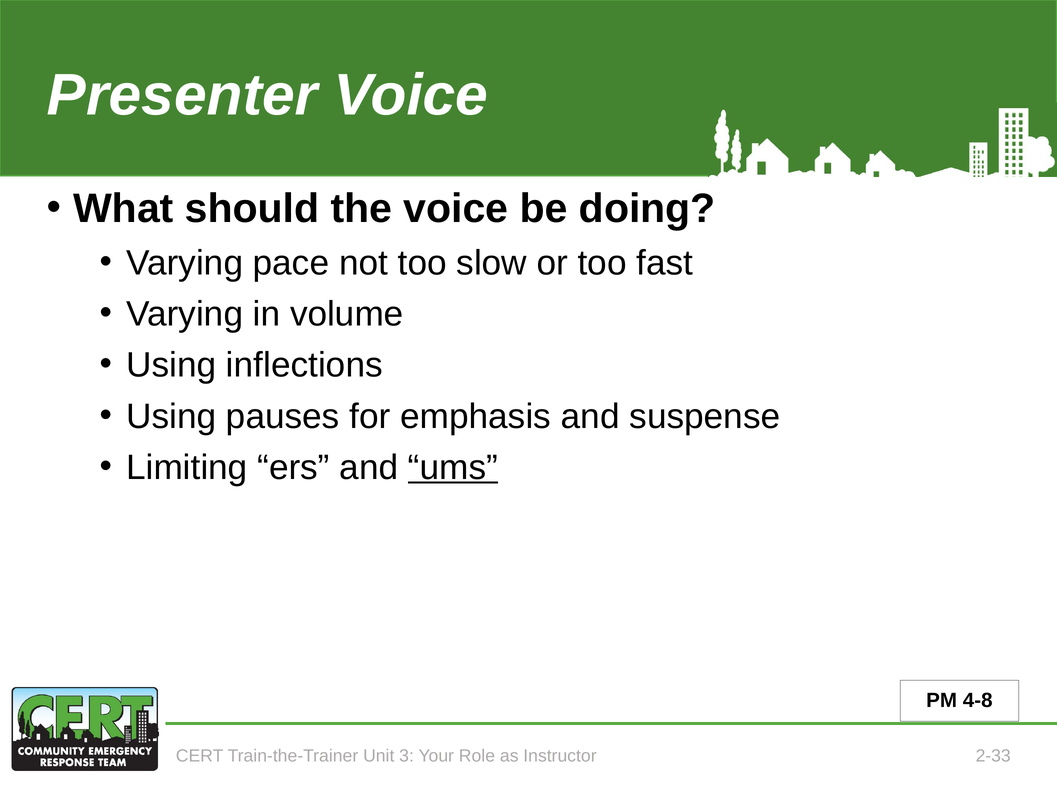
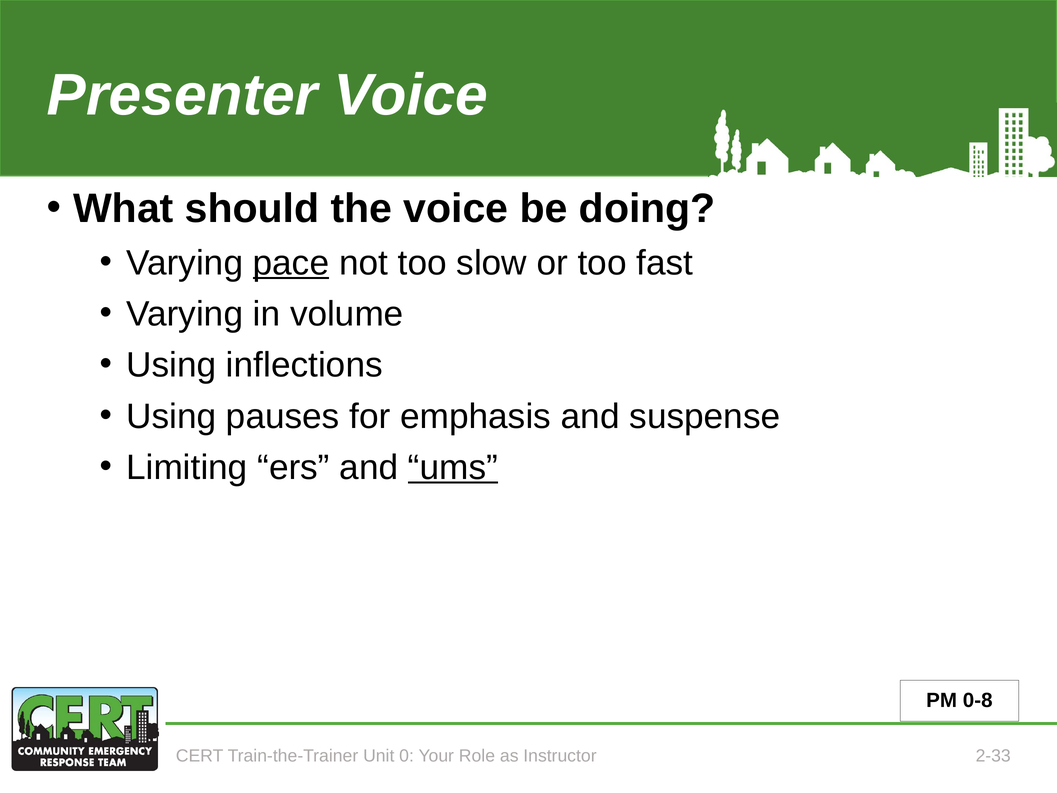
pace underline: none -> present (291, 263)
4-8: 4-8 -> 0-8 (978, 700)
3: 3 -> 0 (407, 756)
